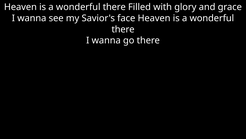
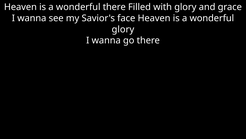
there: there -> glory (123, 29)
